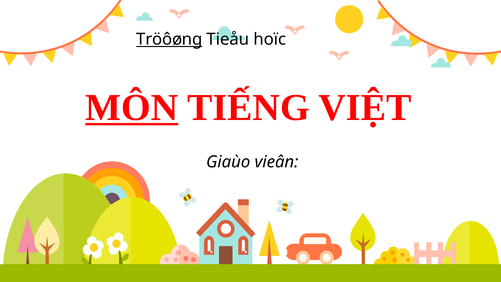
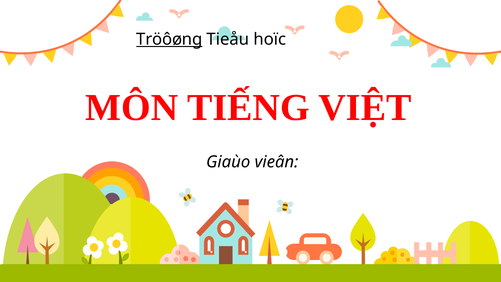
MÔN underline: present -> none (132, 108)
